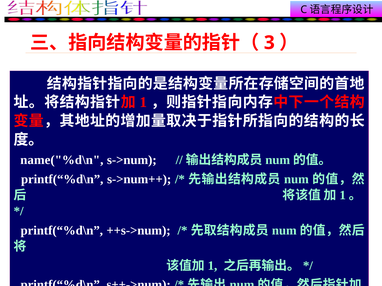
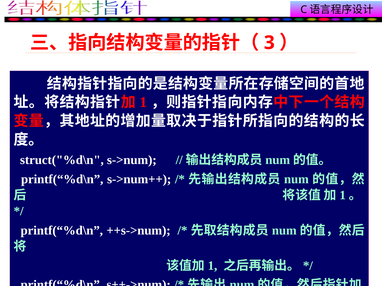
name("%d\n: name("%d\n -> struct("%d\n (62, 160)
